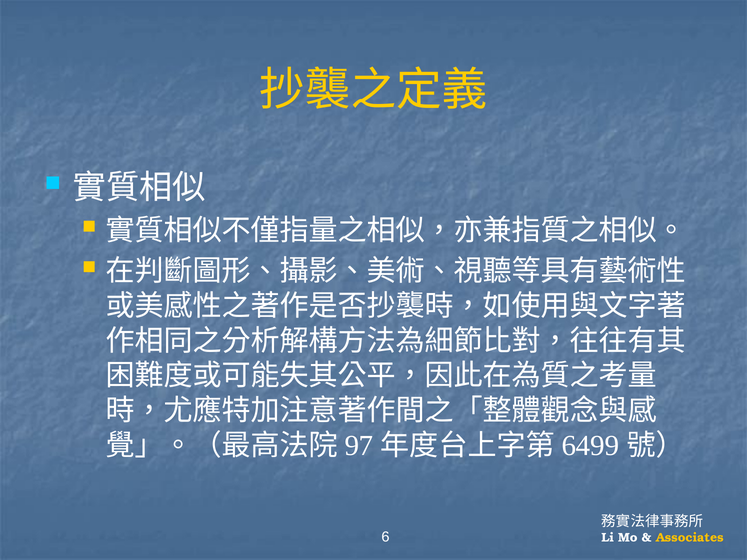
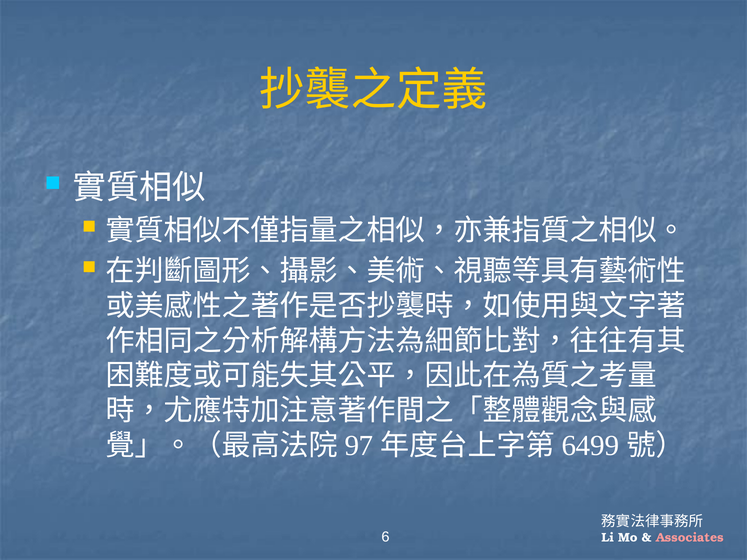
Associates colour: yellow -> pink (690, 538)
